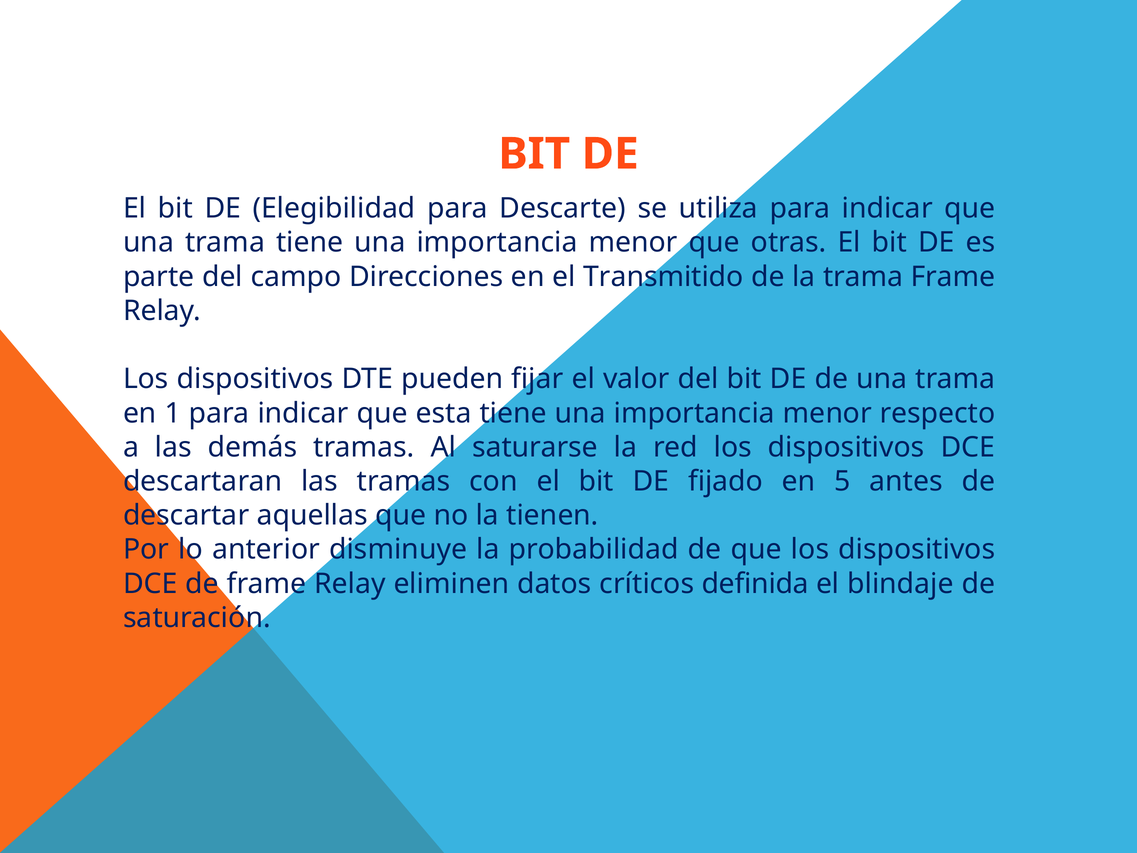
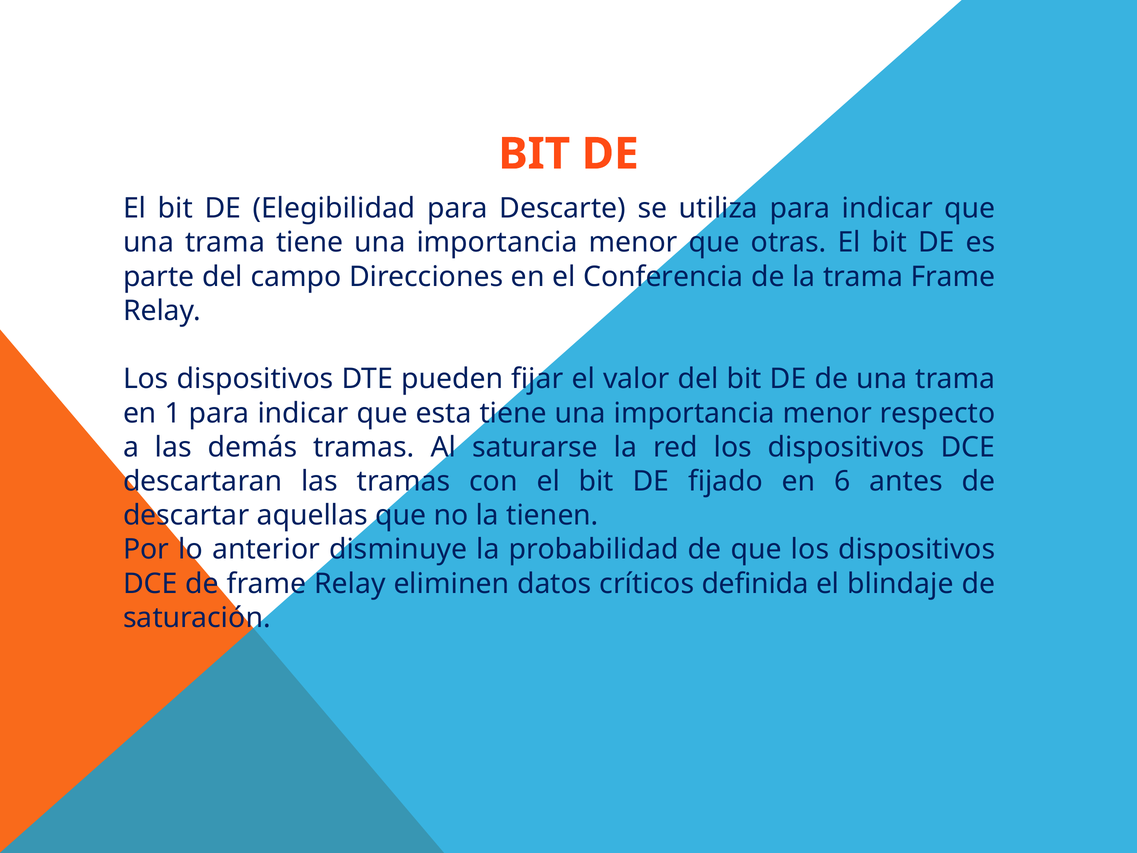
Transmitido: Transmitido -> Conferencia (663, 277)
5: 5 -> 6 (842, 481)
